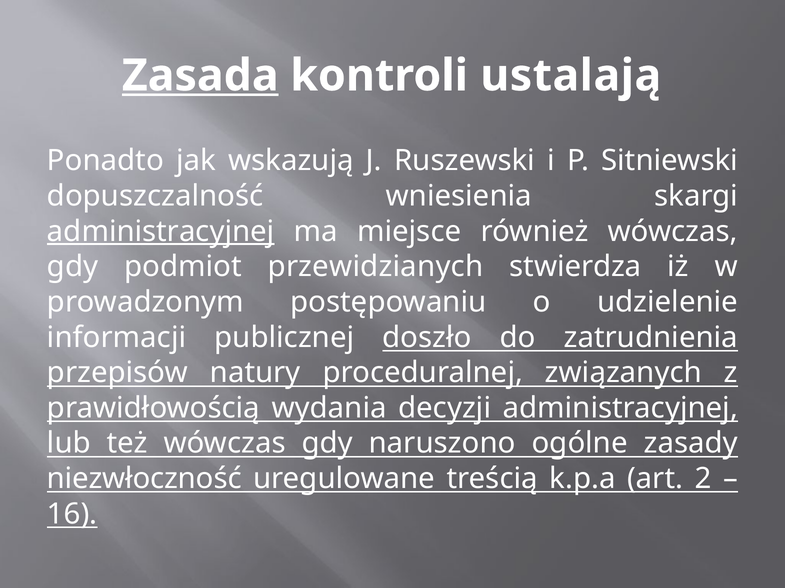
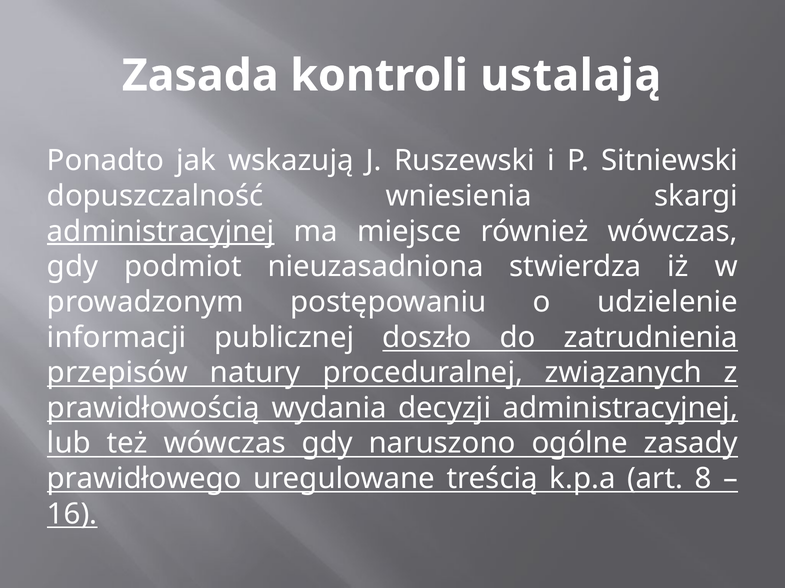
Zasada underline: present -> none (200, 76)
przewidzianych: przewidzianych -> nieuzasadniona (376, 267)
niezwłoczność: niezwłoczność -> prawidłowego (144, 479)
2: 2 -> 8 (703, 479)
